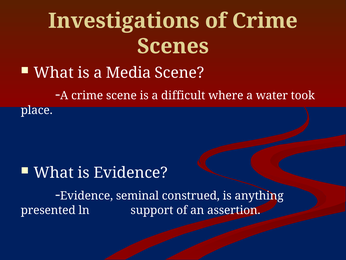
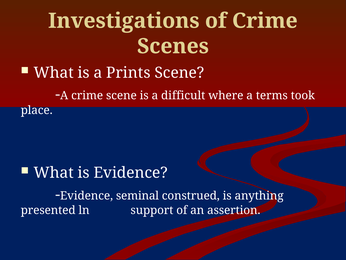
Media: Media -> Prints (128, 73)
water: water -> terms (272, 95)
